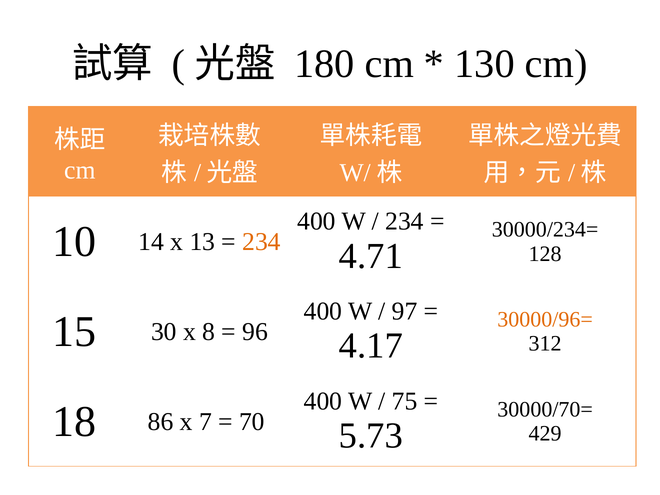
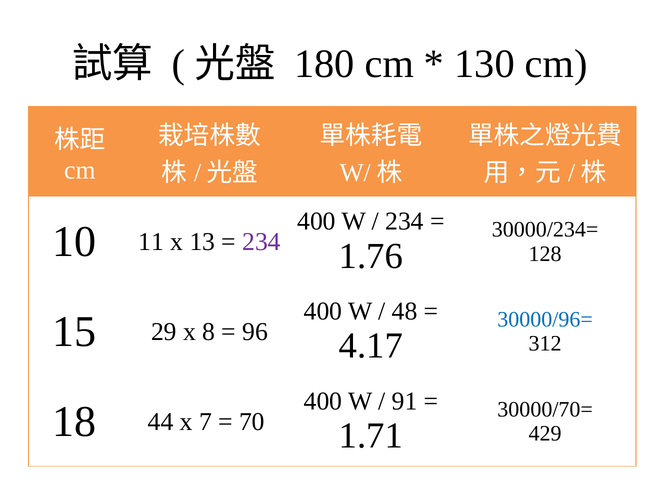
14: 14 -> 11 (151, 242)
234 colour: orange -> purple (262, 242)
4.71: 4.71 -> 1.76 (371, 256)
97: 97 -> 48 (405, 311)
30000/96= colour: orange -> blue (545, 319)
30: 30 -> 29 (164, 332)
75: 75 -> 91 (405, 401)
86: 86 -> 44 (161, 422)
5.73: 5.73 -> 1.71 (371, 436)
